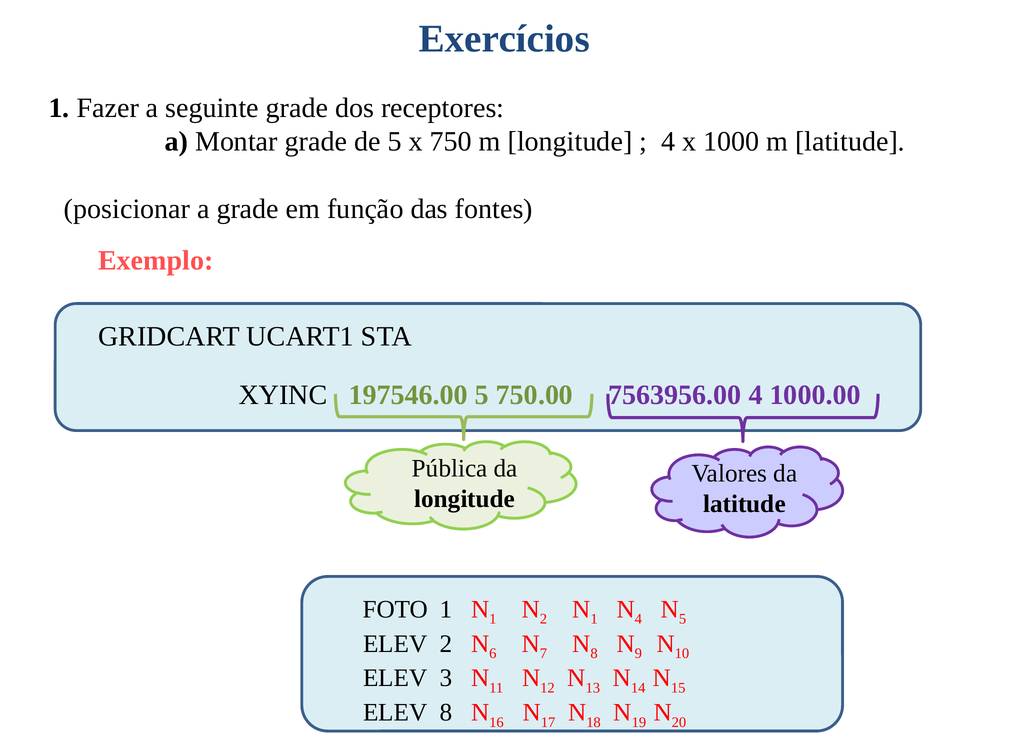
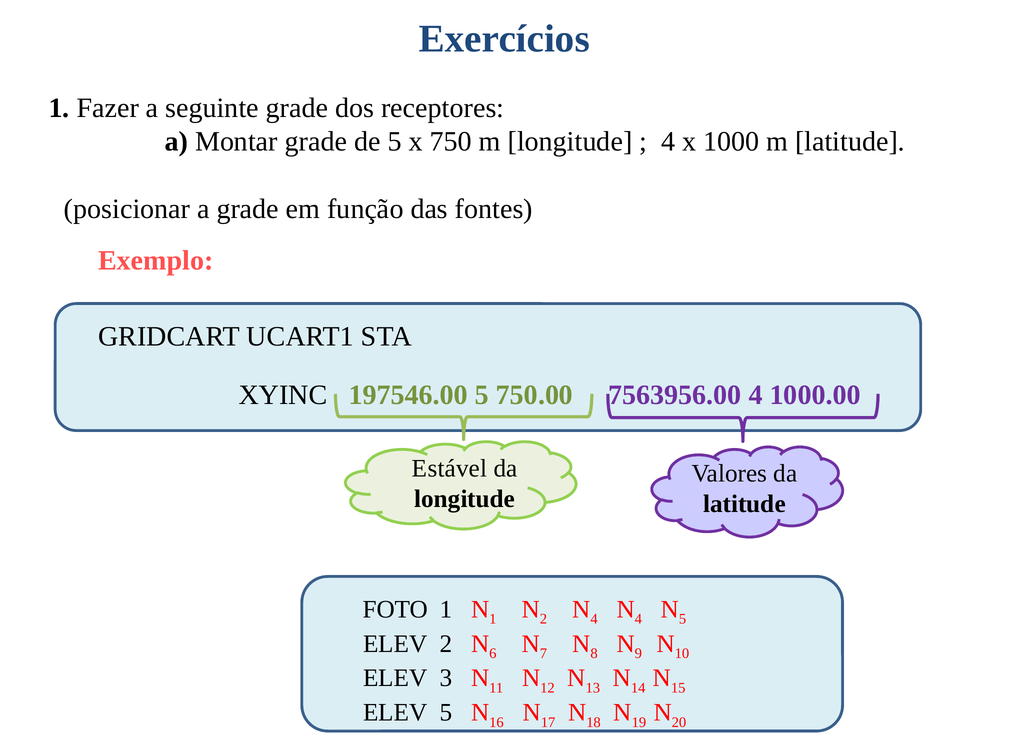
Pública: Pública -> Estável (450, 469)
1: 1 -> 4 (594, 620)
ELEV 8: 8 -> 5 (446, 713)
